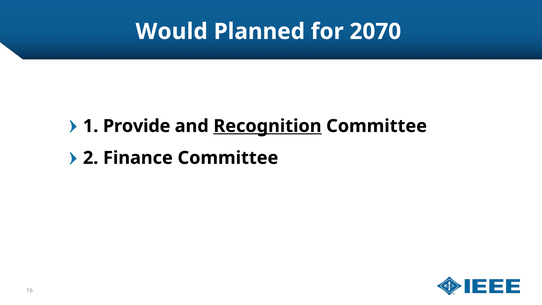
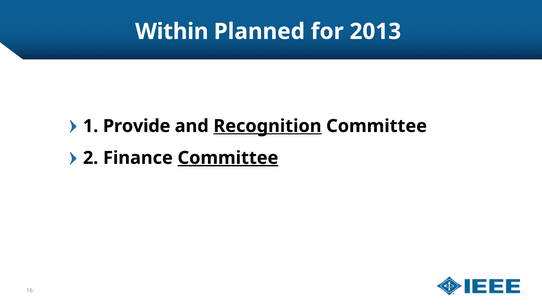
Would: Would -> Within (172, 32)
2070: 2070 -> 2013 (375, 32)
Committee underline: none -> present (228, 158)
